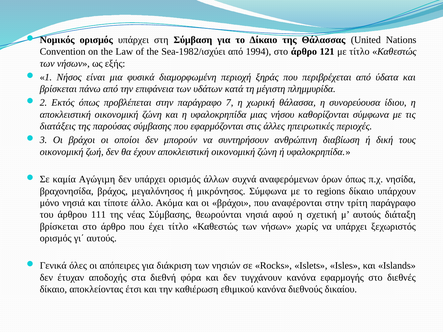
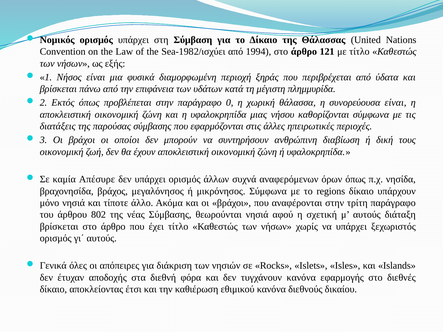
7: 7 -> 0 (230, 103)
συνορεύουσα ίδιου: ίδιου -> είναι (396, 103)
Αγώγιµη: Αγώγιµη -> Απέσυρε (97, 179)
111: 111 -> 802 (98, 215)
